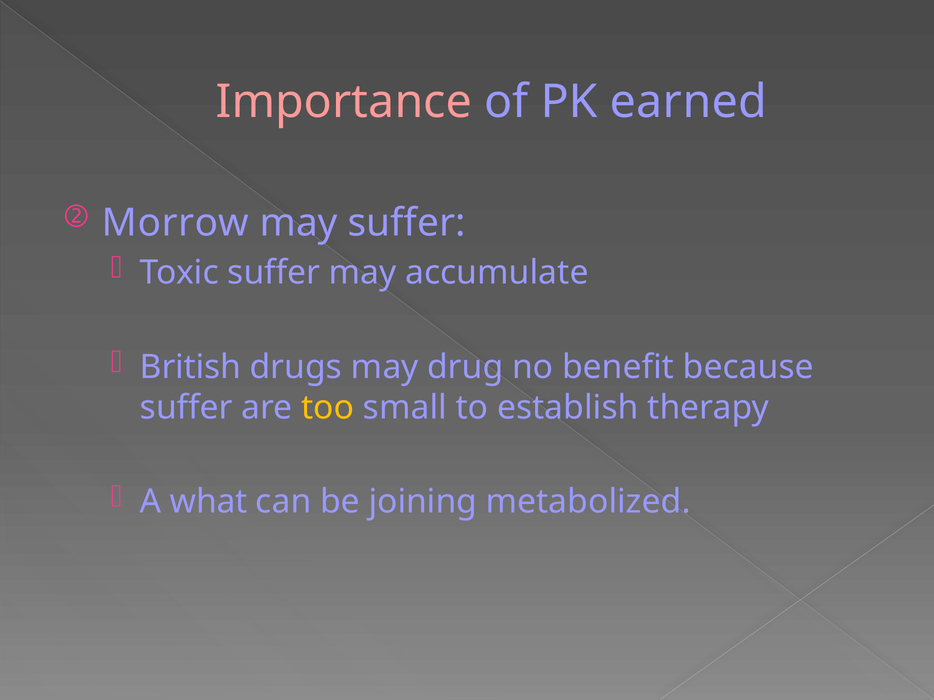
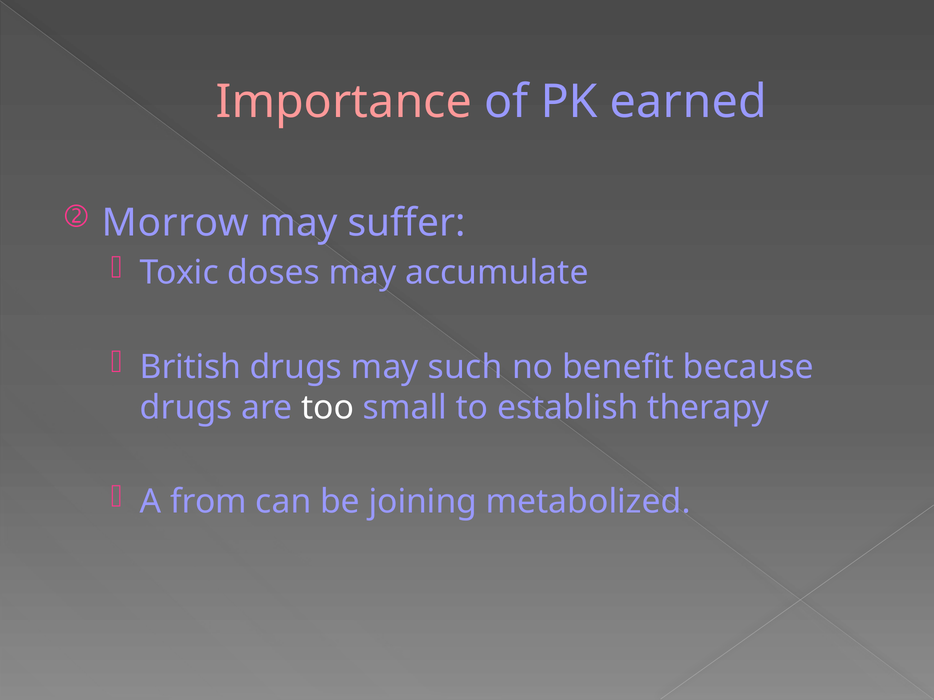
Toxic suffer: suffer -> doses (274, 273)
drug: drug -> such (465, 367)
suffer: suffer -> drugs (186, 408)
too colour: yellow -> white (328, 408)
what: what -> from (209, 502)
